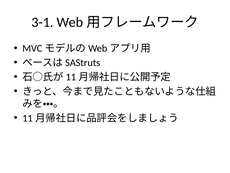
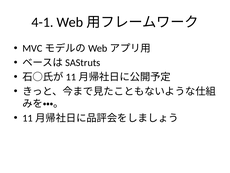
3-1: 3-1 -> 4-1 (42, 22)
